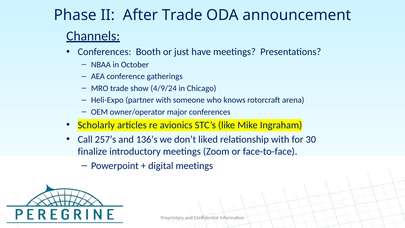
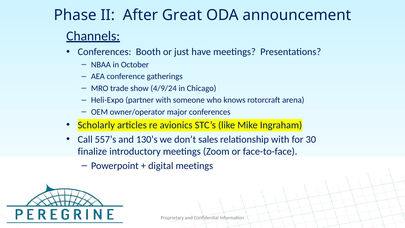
After Trade: Trade -> Great (182, 15)
257’s: 257’s -> 557’s (106, 139)
136’s: 136’s -> 130’s (147, 139)
liked: liked -> sales (208, 139)
